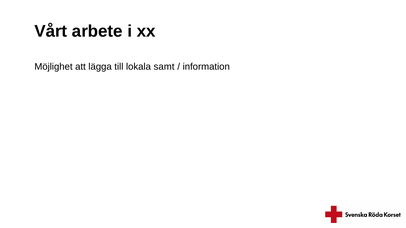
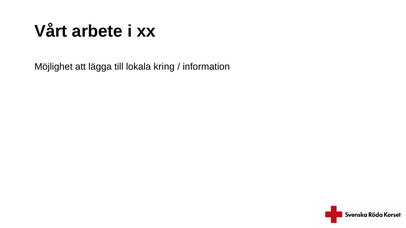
samt: samt -> kring (164, 67)
